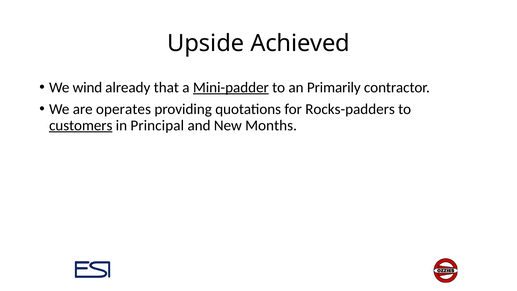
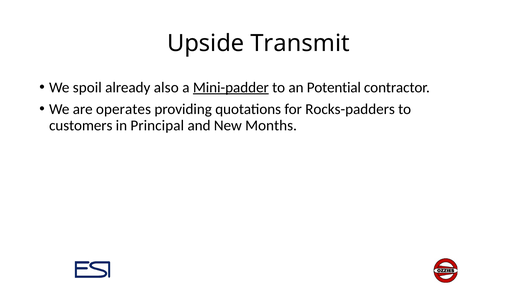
Achieved: Achieved -> Transmit (300, 43)
wind: wind -> spoil (87, 87)
that: that -> also (166, 87)
Primarily: Primarily -> Potential (334, 87)
customers underline: present -> none (81, 125)
